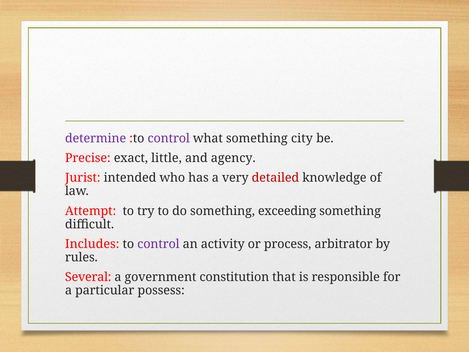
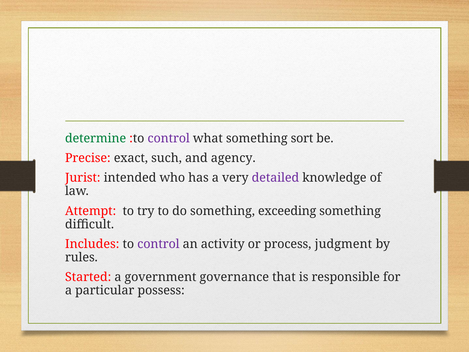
determine colour: purple -> green (96, 138)
city: city -> sort (302, 138)
little: little -> such (167, 158)
detailed colour: red -> purple (275, 178)
arbitrator: arbitrator -> judgment (343, 244)
Several: Several -> Started (88, 277)
constitution: constitution -> governance (234, 277)
